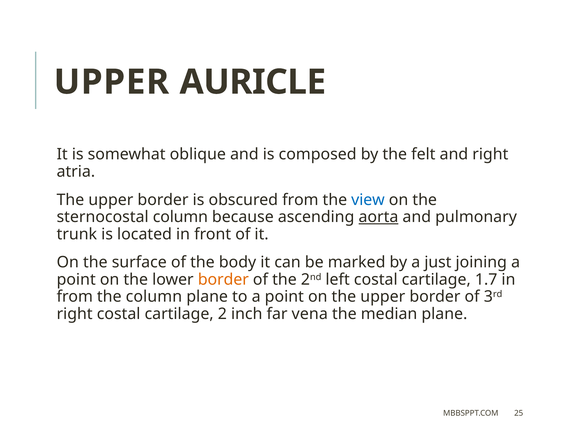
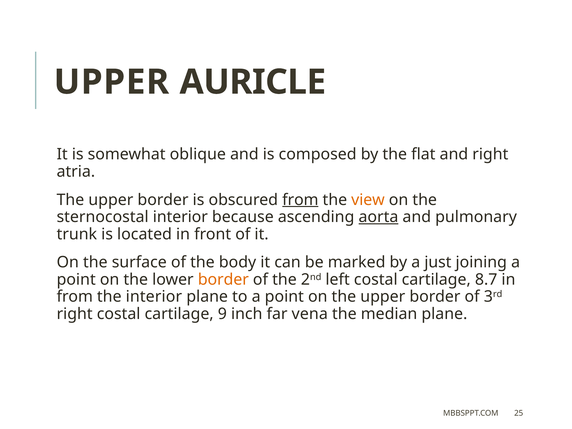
felt: felt -> flat (423, 154)
from underline: none -> present (300, 200)
view colour: blue -> orange (368, 200)
sternocostal column: column -> interior (180, 217)
1.7: 1.7 -> 8.7 (486, 280)
the column: column -> interior (154, 297)
2: 2 -> 9 (222, 314)
